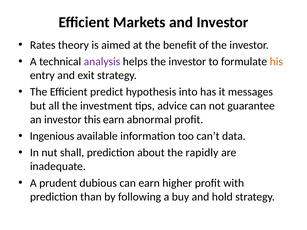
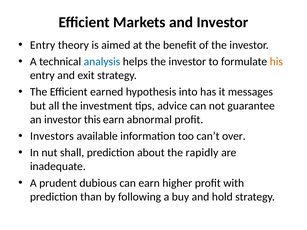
Rates: Rates -> Entry (43, 45)
analysis colour: purple -> blue (102, 62)
predict: predict -> earned (107, 92)
Ingenious: Ingenious -> Investors (52, 136)
data: data -> over (234, 136)
